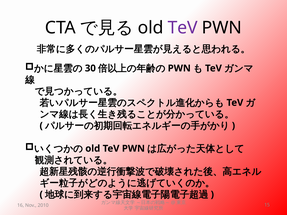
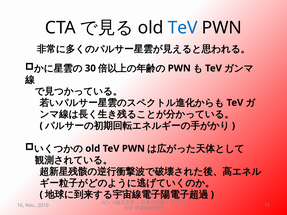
TeV colour: purple -> blue (183, 28)
